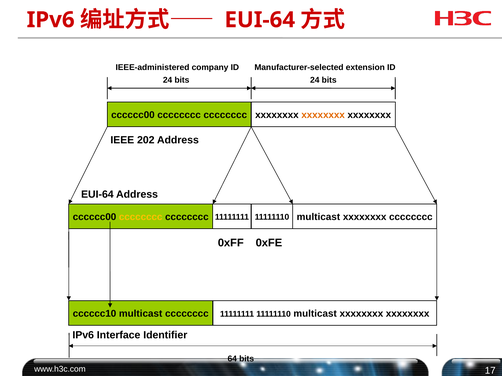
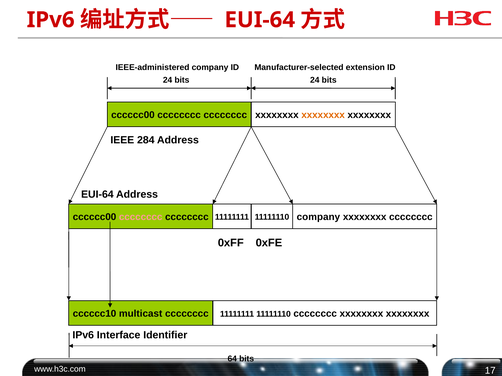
202: 202 -> 284 (146, 140)
cccccccc colour: yellow -> pink (141, 217)
cccccccc multicast: multicast -> company (318, 217)
11111110 multicast: multicast -> cccccccc (315, 314)
